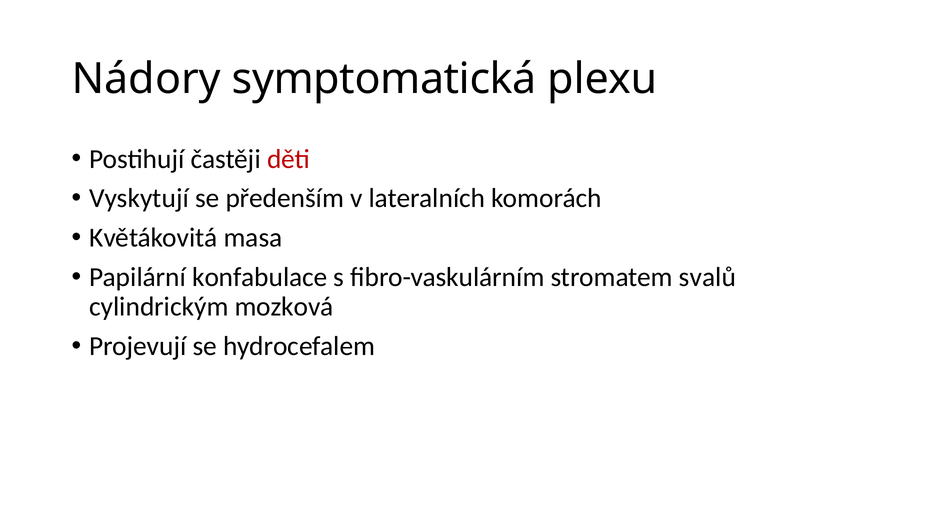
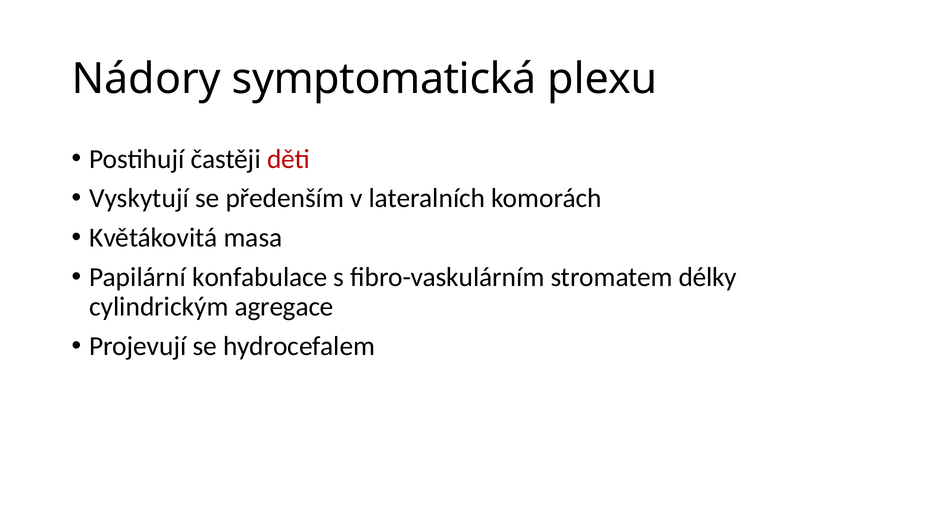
svalů: svalů -> délky (708, 277)
mozková: mozková -> agregace (284, 307)
